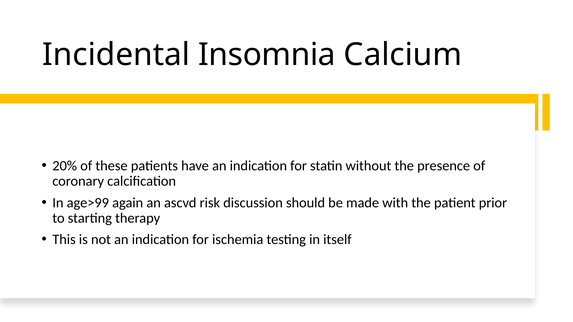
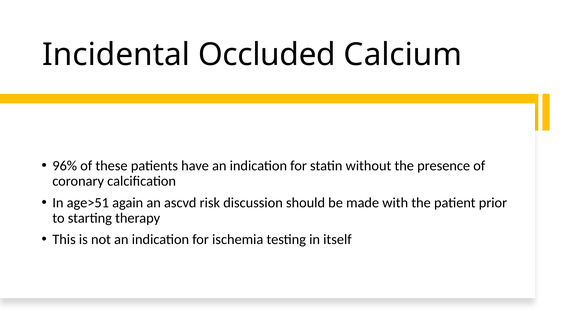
Insomnia: Insomnia -> Occluded (267, 55)
20%: 20% -> 96% (65, 166)
age>99: age>99 -> age>51 (88, 203)
